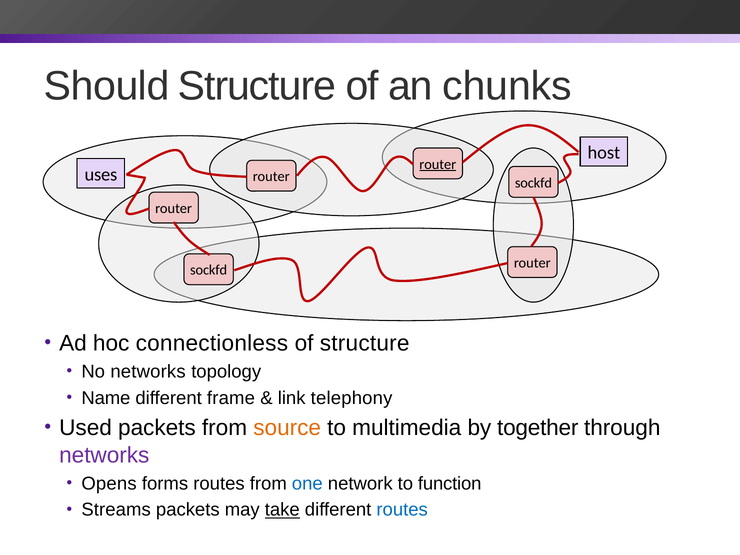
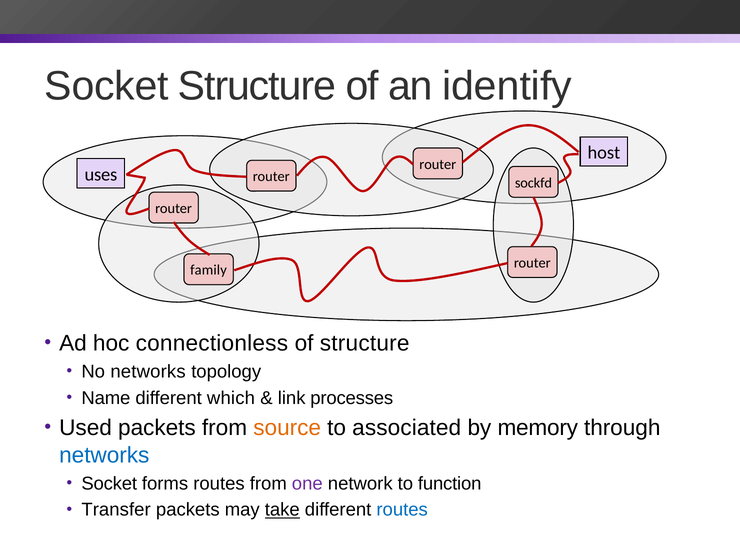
Should: Should -> Socket (107, 86)
chunks: chunks -> identify (507, 86)
router underline: present -> none (438, 164)
sockfd: sockfd -> family (208, 270)
frame: frame -> which (231, 398)
telephony: telephony -> processes (352, 398)
multimedia: multimedia -> associated (407, 428)
together: together -> memory (538, 428)
networks colour: purple -> blue (104, 455)
Opens: Opens -> Socket (109, 484)
one colour: blue -> purple (307, 484)
Streams: Streams -> Transfer (116, 510)
